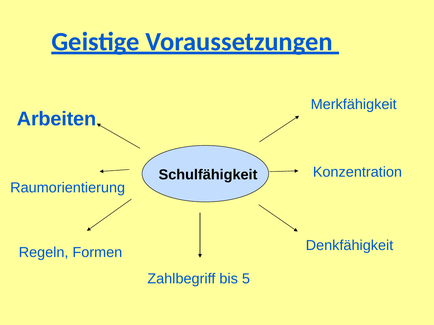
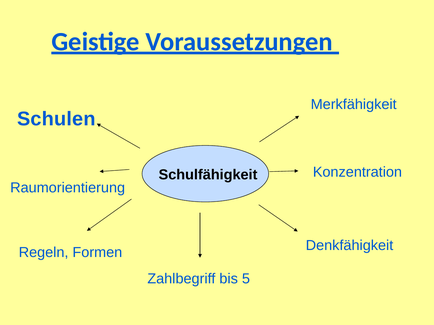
Arbeiten: Arbeiten -> Schulen (56, 119)
